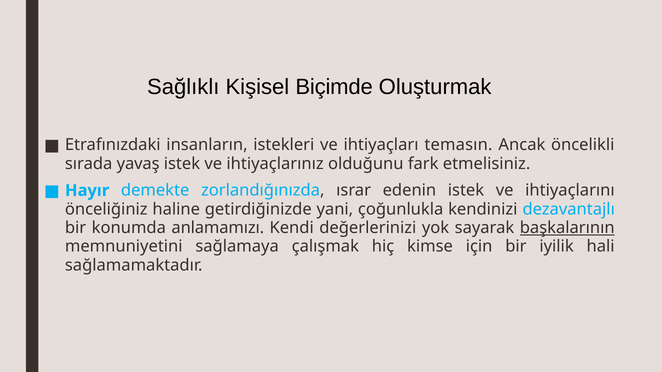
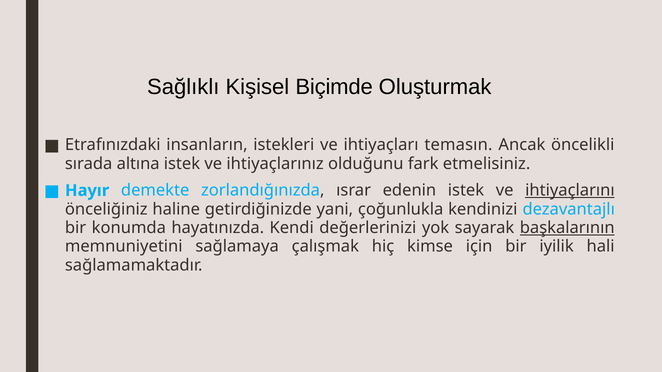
yavaş: yavaş -> altına (138, 164)
ihtiyaçlarını underline: none -> present (570, 191)
anlamamızı: anlamamızı -> hayatınızda (218, 228)
